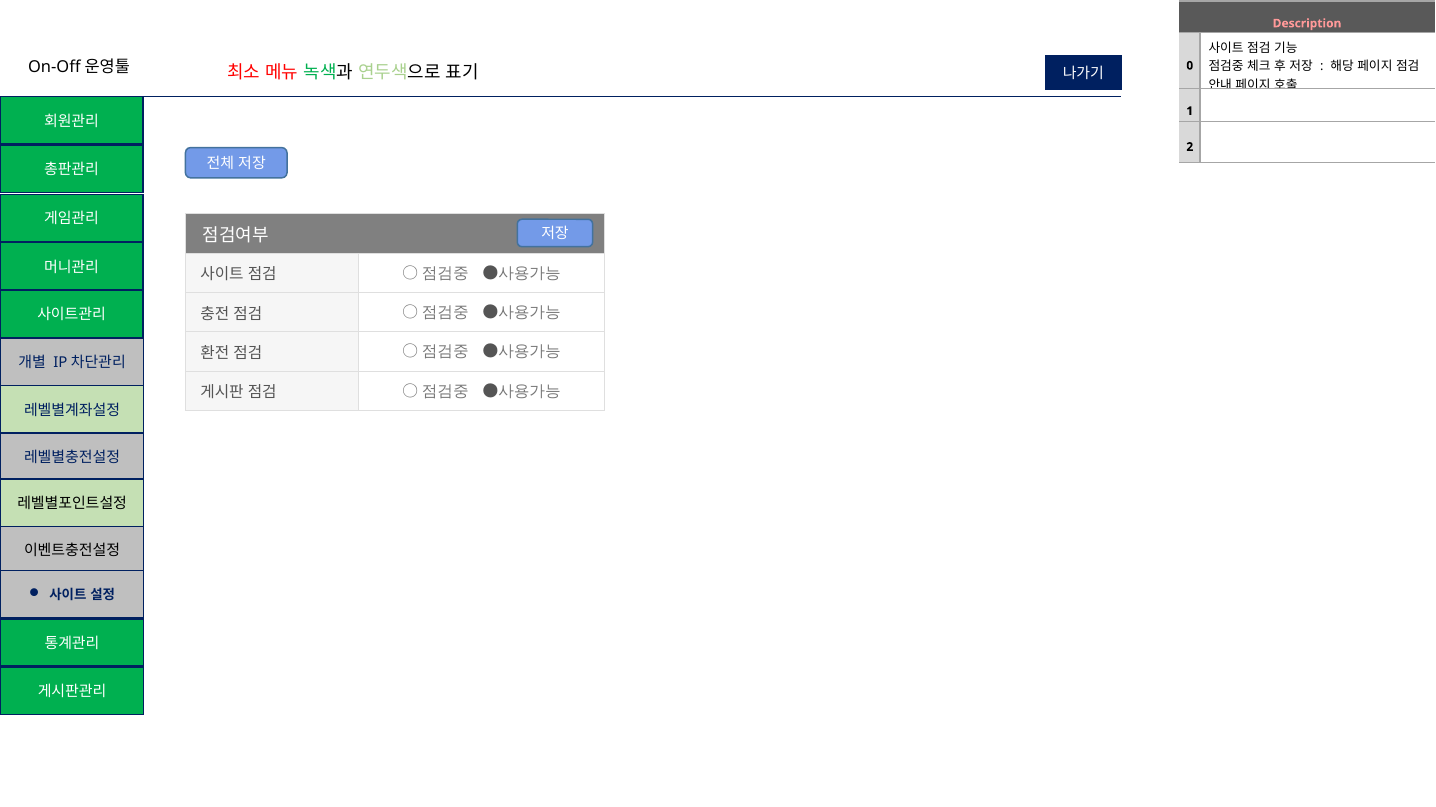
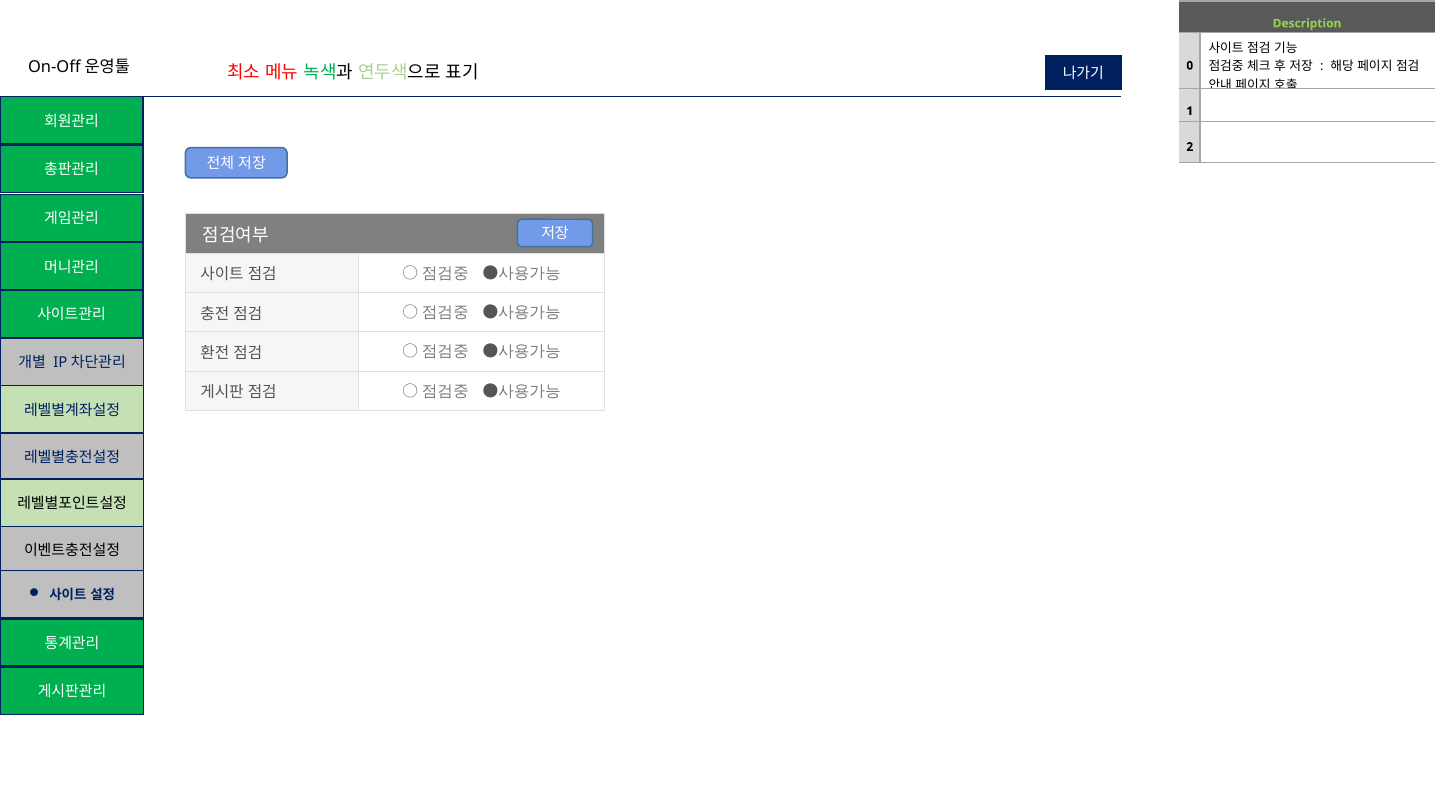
Description colour: pink -> light green (1307, 23)
